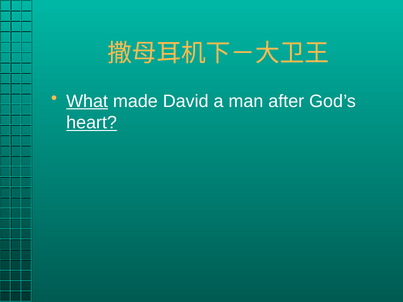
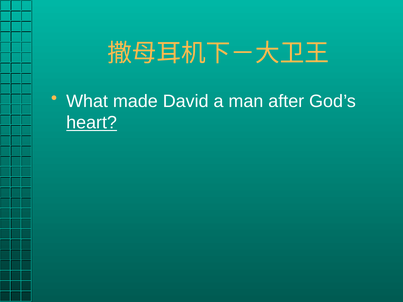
What underline: present -> none (87, 101)
